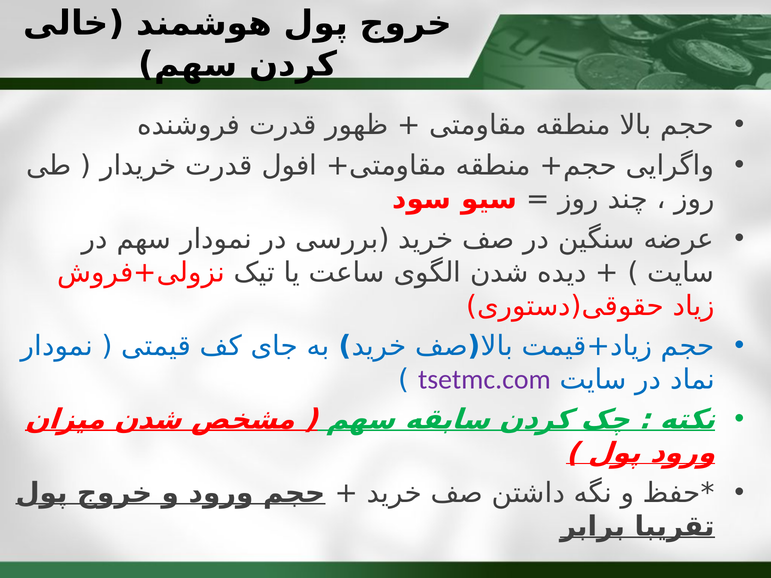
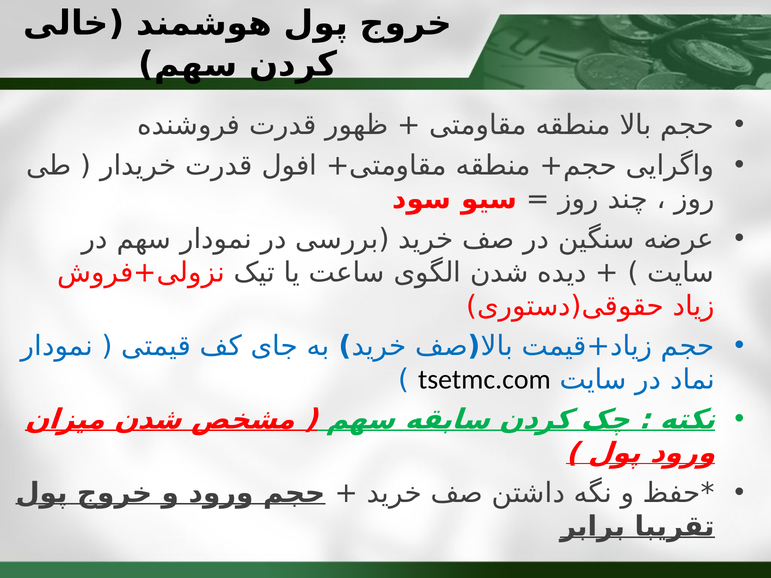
tsetmc.com colour: purple -> black (484, 380)
